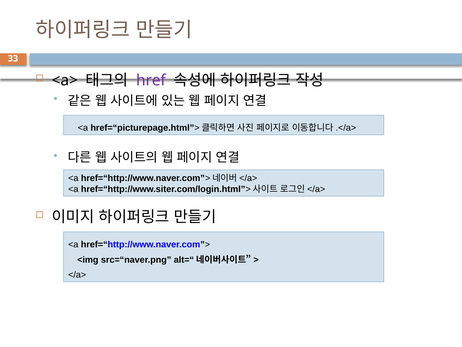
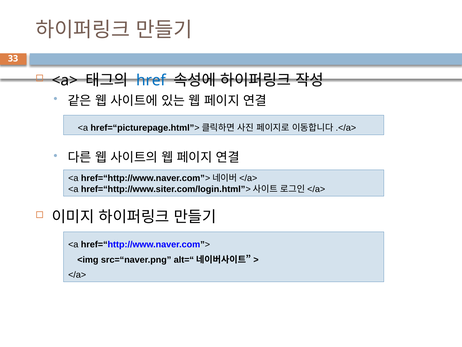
href colour: purple -> blue (151, 80)
